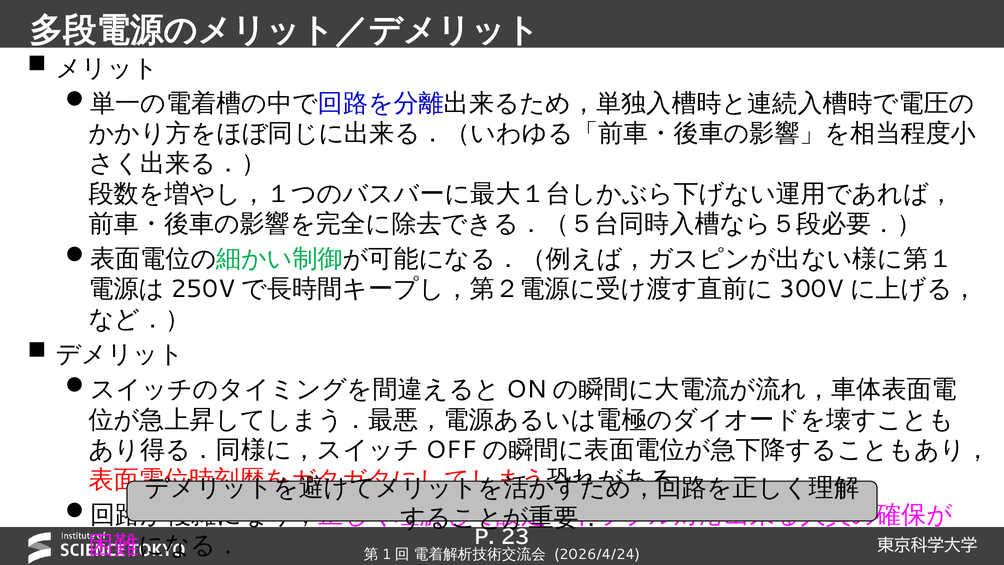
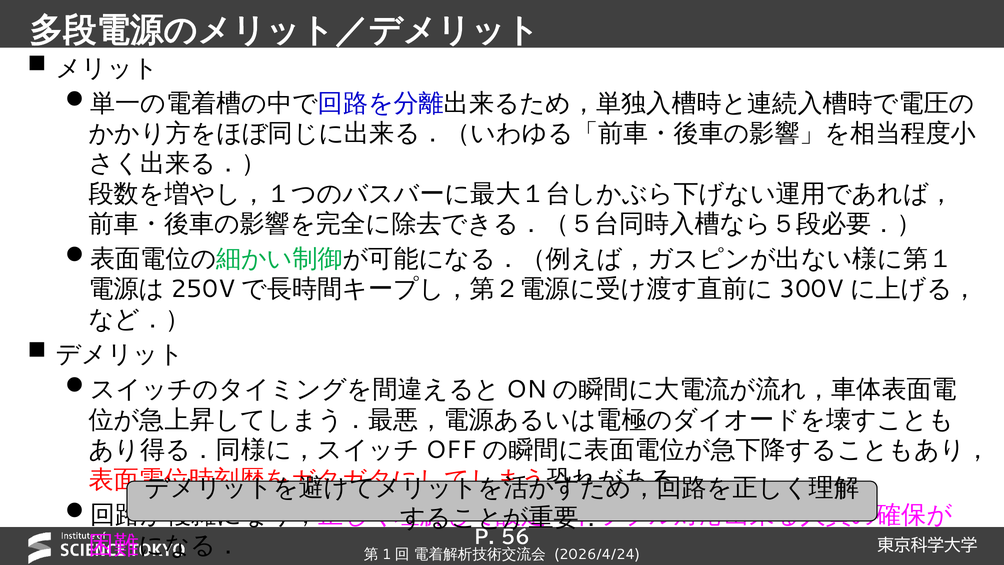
23: 23 -> 56 (515, 537)
